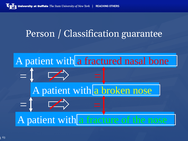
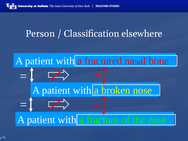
guarantee: guarantee -> elsewhere (142, 34)
